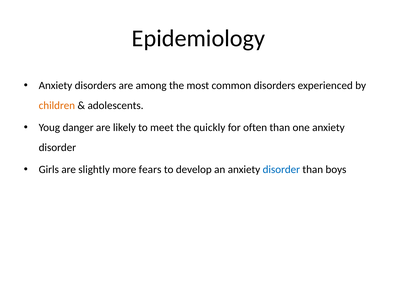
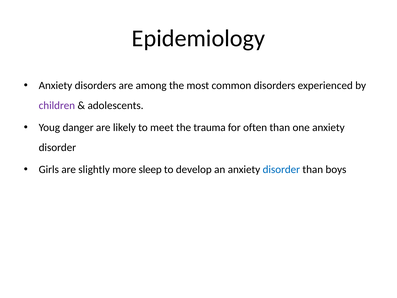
children colour: orange -> purple (57, 105)
quickly: quickly -> trauma (210, 127)
fears: fears -> sleep (150, 169)
